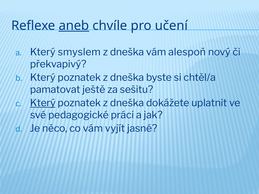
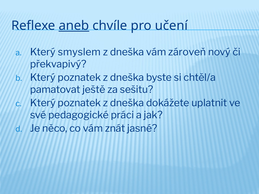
alespoň: alespoň -> zároveň (187, 52)
Který underline: present -> none (43, 103)
vyjít: vyjít -> znát (115, 129)
